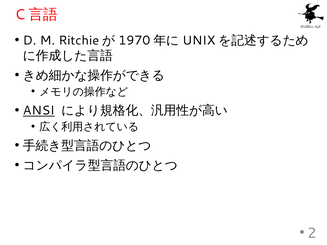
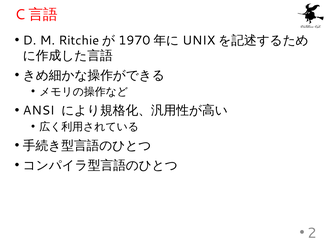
ANSI underline: present -> none (39, 111)
